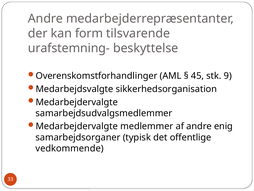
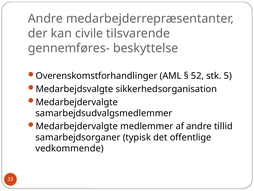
form: form -> civile (89, 33)
urafstemning-: urafstemning- -> gennemføres- (69, 48)
45: 45 -> 52 (197, 76)
9: 9 -> 5 (228, 76)
enig: enig -> tillid (223, 126)
